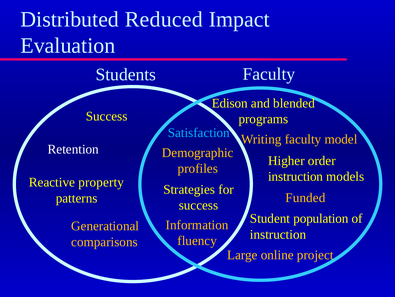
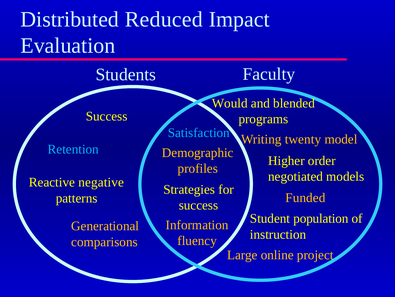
Edison: Edison -> Would (230, 103)
Writing faculty: faculty -> twenty (303, 139)
Retention colour: white -> light blue (73, 149)
instruction: instruction -> negotiated (296, 176)
property: property -> negative (101, 182)
